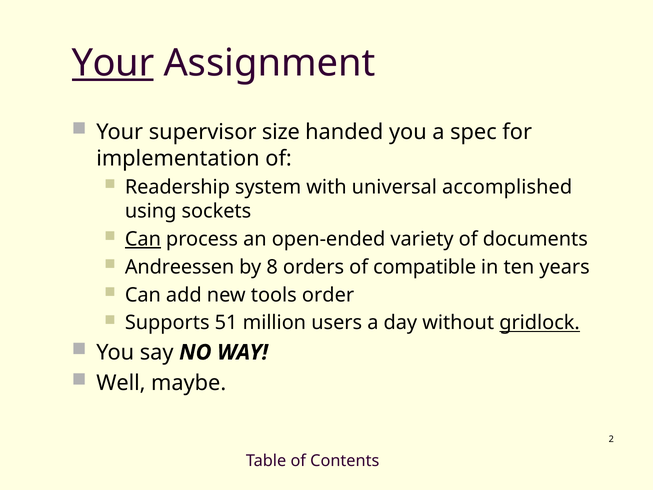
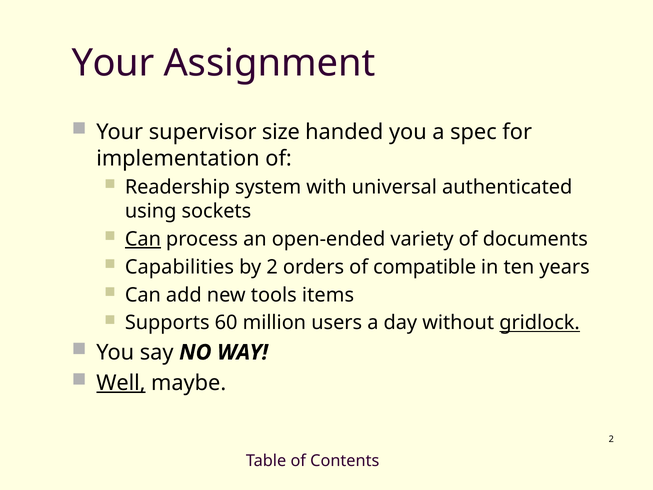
Your underline: present -> none (113, 63)
accomplished: accomplished -> authenticated (507, 187)
Andreessen: Andreessen -> Capabilities (179, 267)
by 8: 8 -> 2 (272, 267)
order: order -> items (328, 295)
51: 51 -> 60 (226, 323)
Well underline: none -> present (121, 383)
